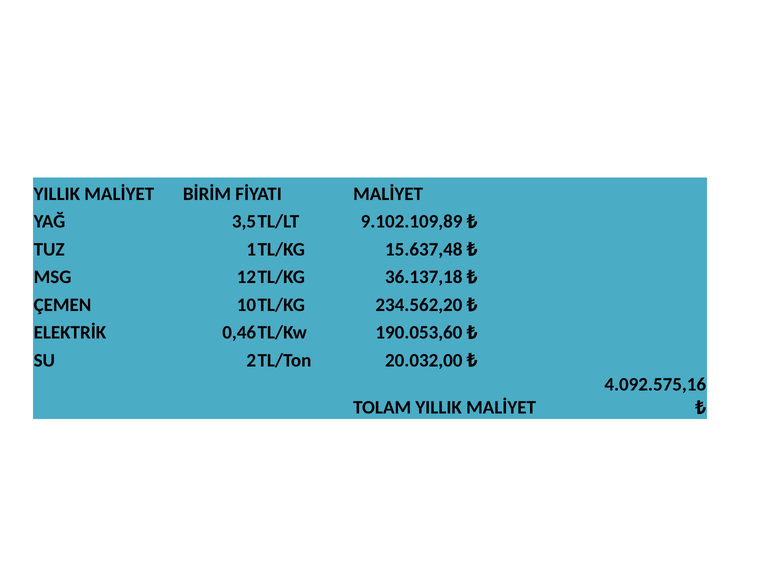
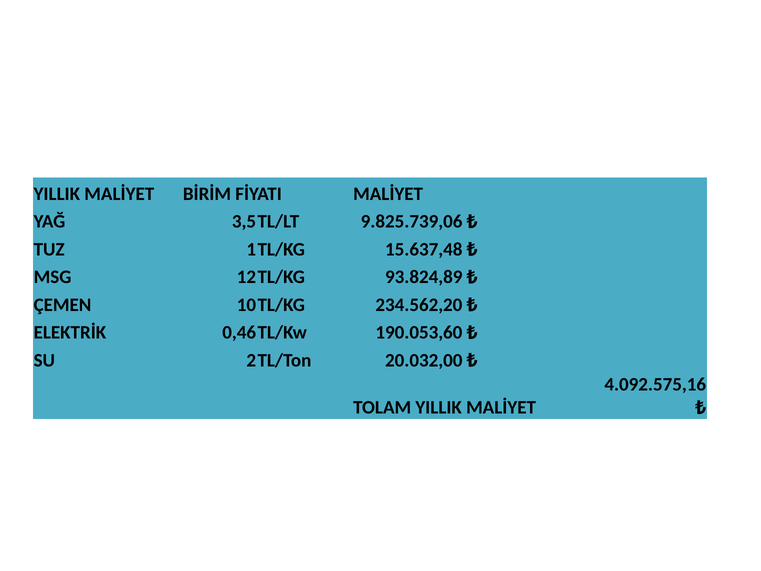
9.102.109,89: 9.102.109,89 -> 9.825.739,06 (412, 222)
36.137,18: 36.137,18 -> 93.824,89 (424, 277)
